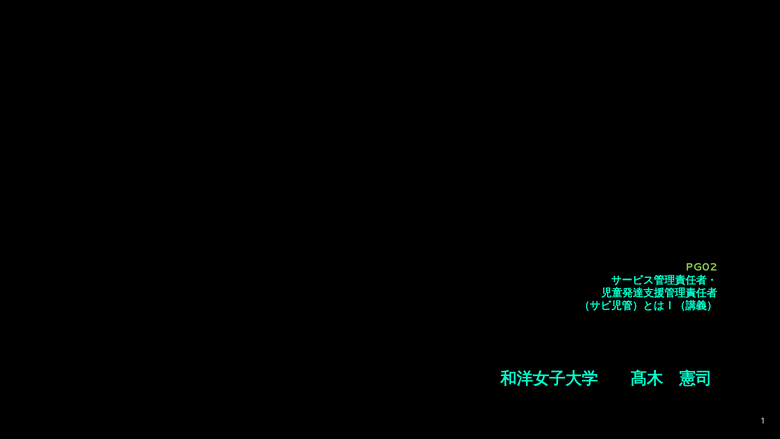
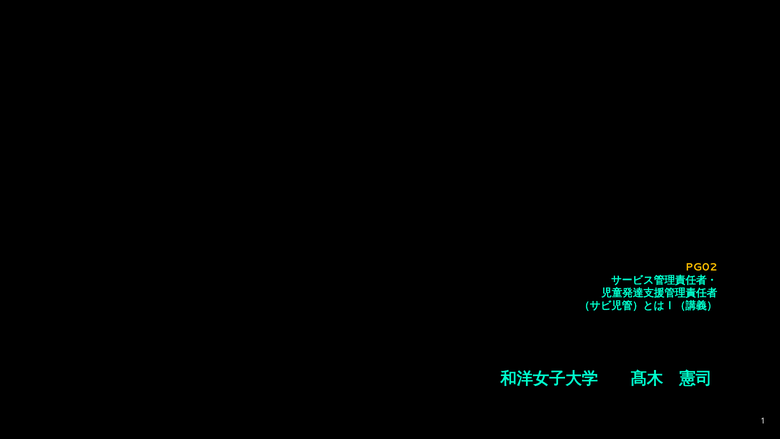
PG02 colour: light green -> yellow (701, 267)
